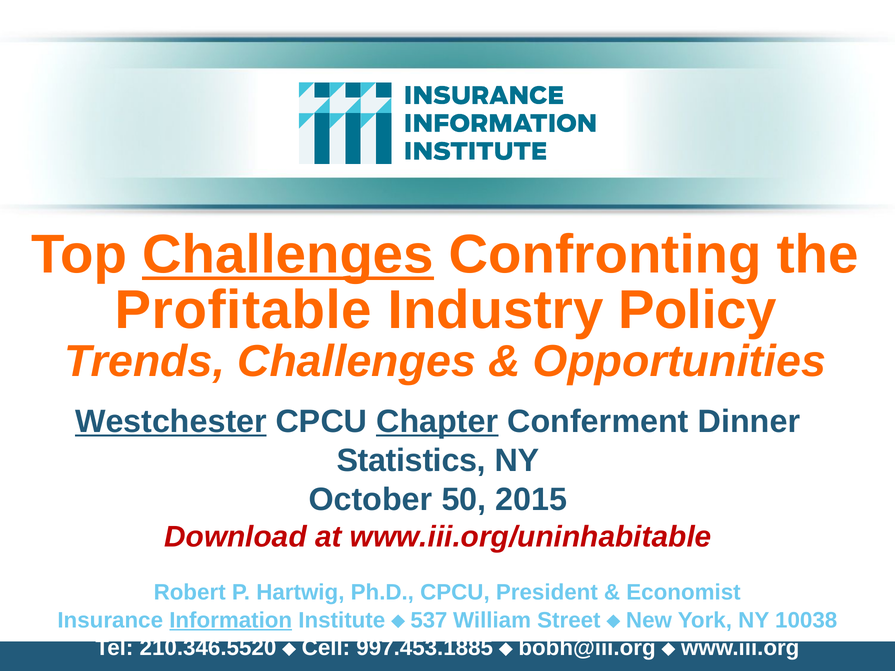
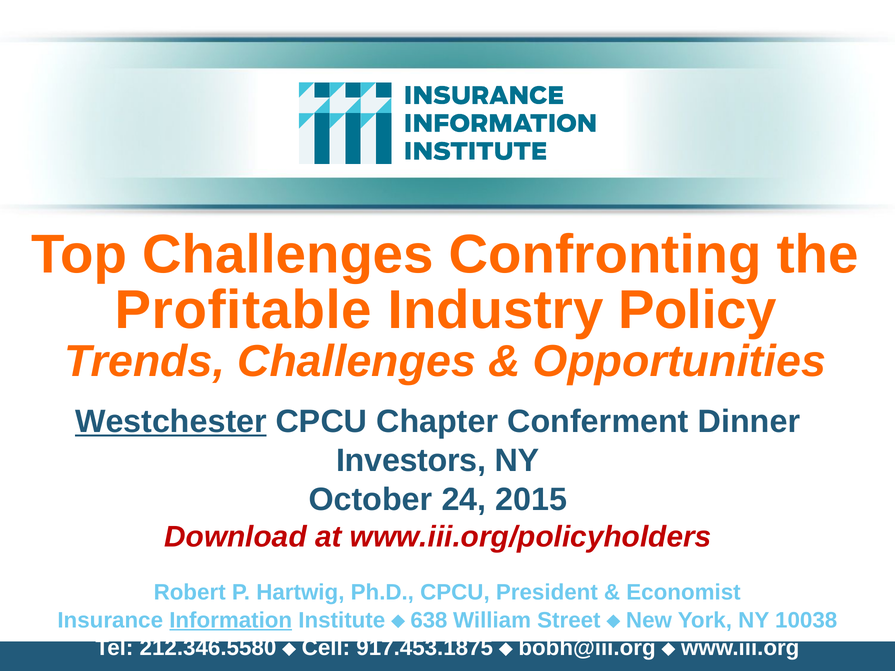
Challenges underline: present -> none (288, 255)
Chapter underline: present -> none (437, 422)
Statistics: Statistics -> Investors (411, 461)
50: 50 -> 24 (464, 500)
www.iii.org/uninhabitable: www.iii.org/uninhabitable -> www.iii.org/policyholders (531, 537)
537: 537 -> 638 (429, 620)
210.346.5520: 210.346.5520 -> 212.346.5580 (208, 648)
997.453.1885: 997.453.1885 -> 917.453.1875 (425, 648)
